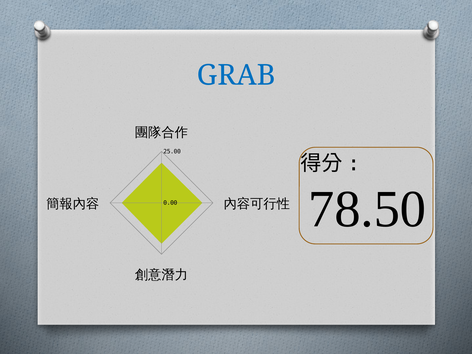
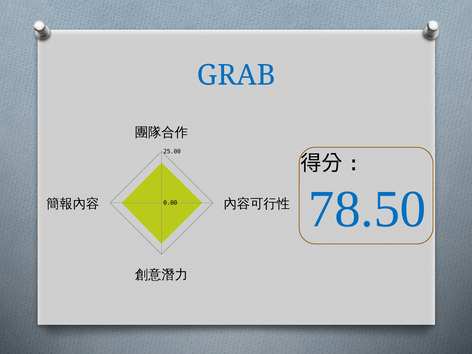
78.50 colour: black -> blue (367, 209)
